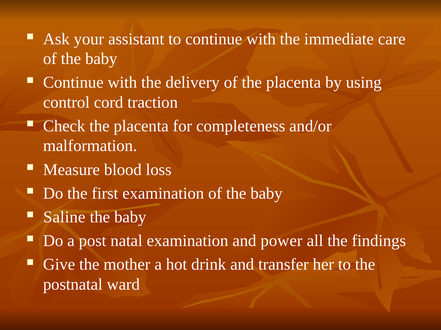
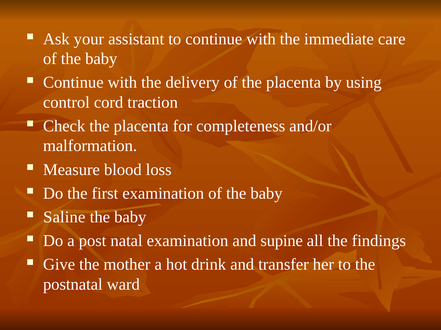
power: power -> supine (282, 241)
